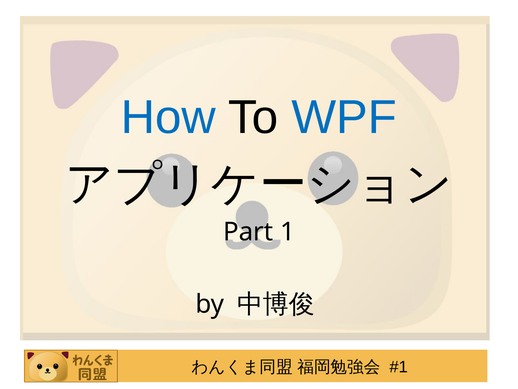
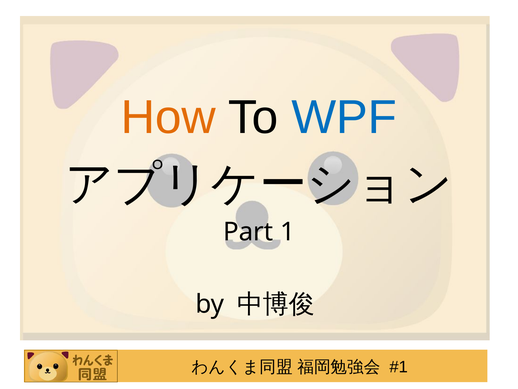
How colour: blue -> orange (168, 117)
